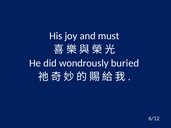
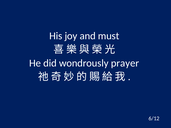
buried: buried -> prayer (125, 63)
